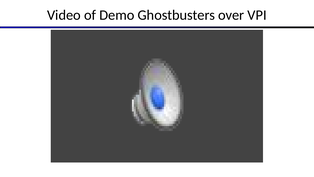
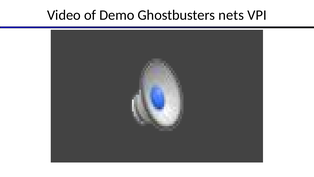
over: over -> nets (231, 15)
